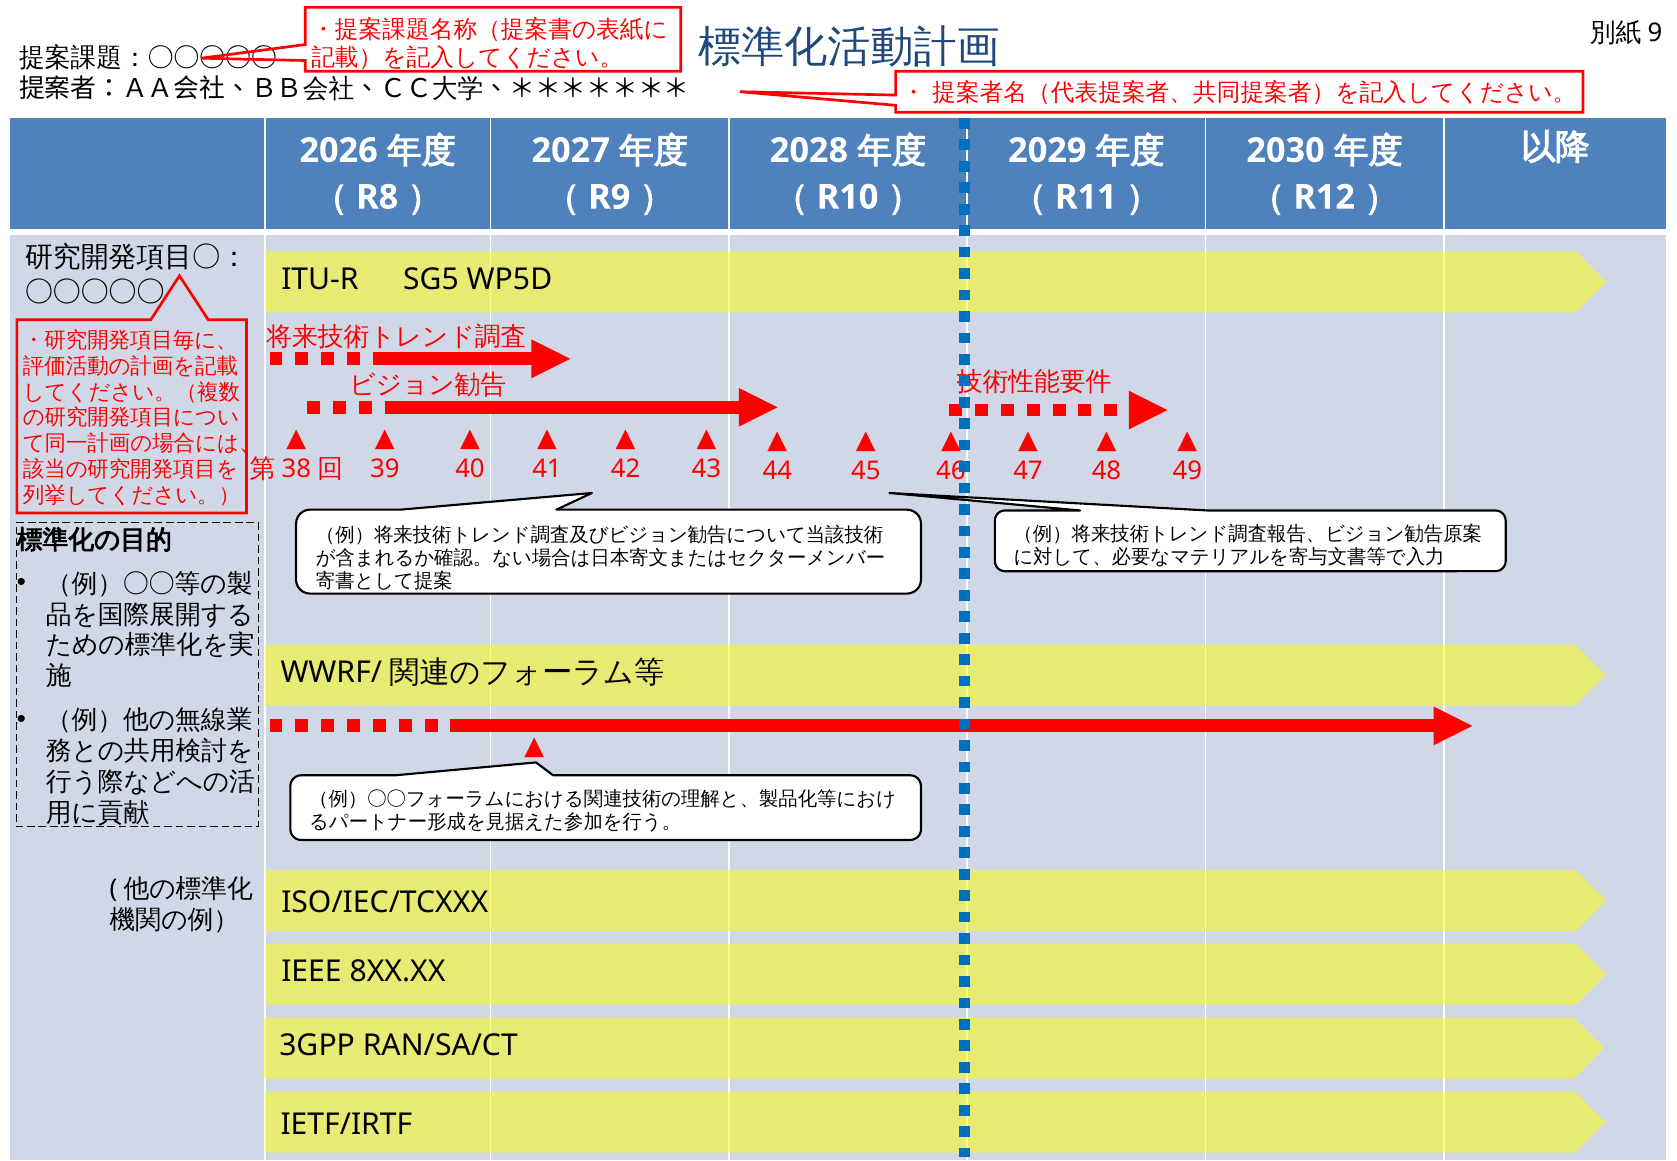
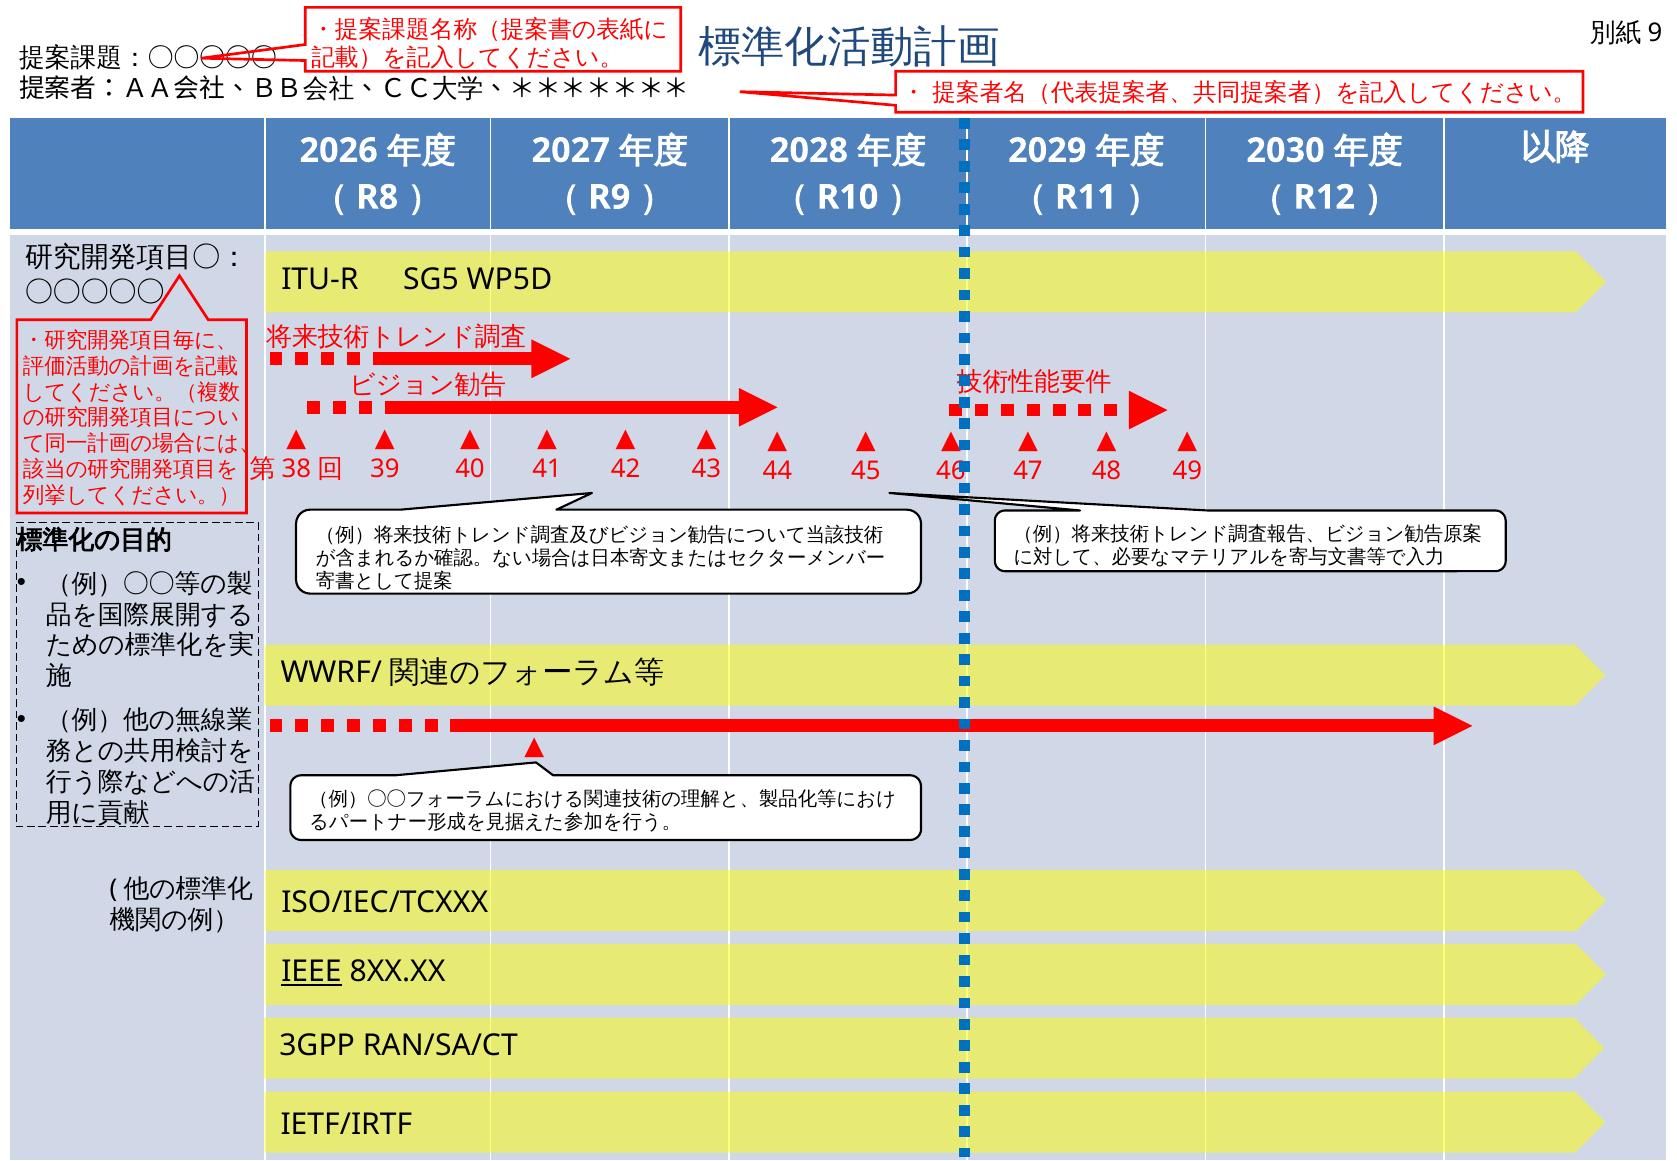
IEEE underline: none -> present (311, 972)
